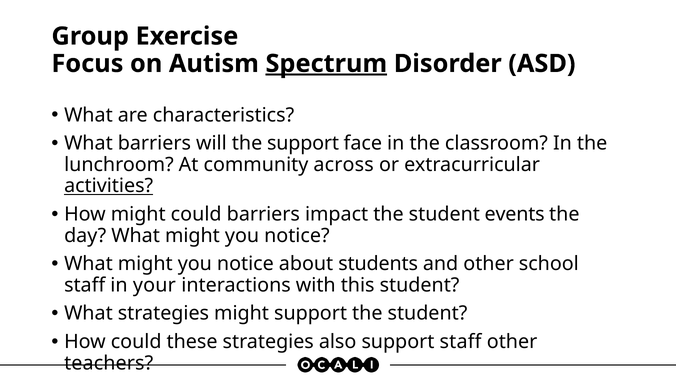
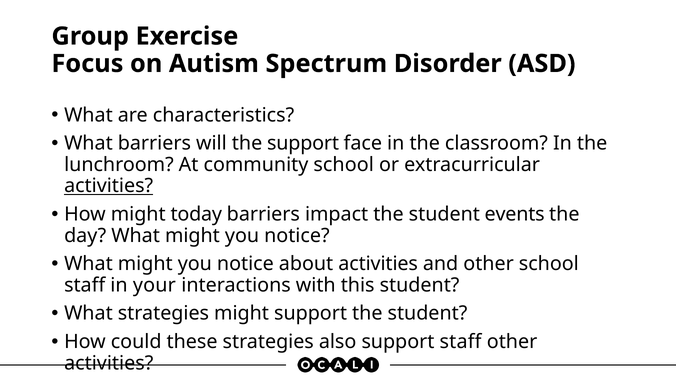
Spectrum underline: present -> none (326, 64)
community across: across -> school (344, 165)
might could: could -> today (196, 214)
about students: students -> activities (378, 264)
teachers: teachers -> activities (109, 363)
